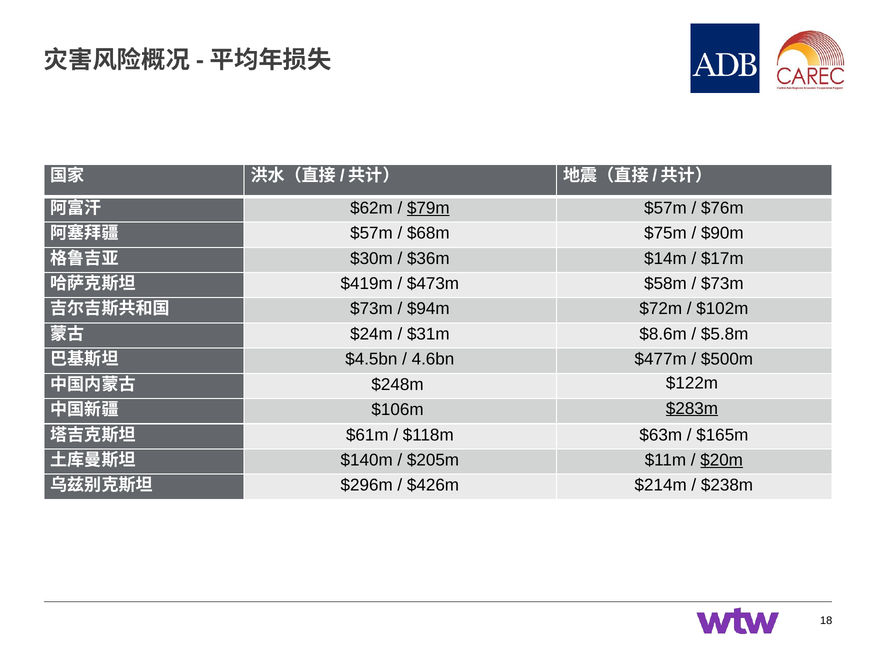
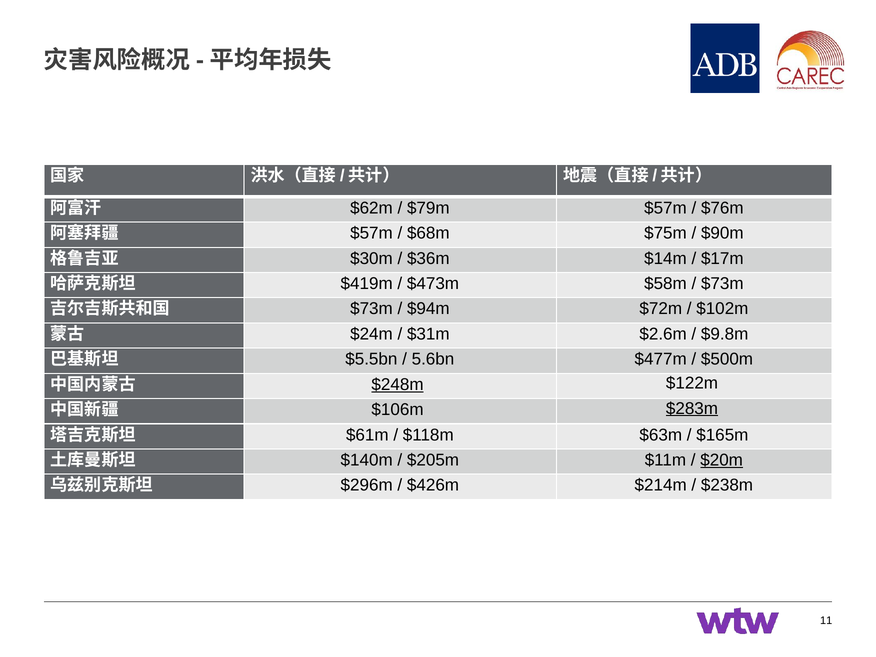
$79m underline: present -> none (428, 208)
$8.6m: $8.6m -> $2.6m (663, 334)
$5.8m: $5.8m -> $9.8m (725, 334)
$4.5bn: $4.5bn -> $5.5bn (371, 359)
4.6bn: 4.6bn -> 5.6bn (433, 359)
$248m underline: none -> present (398, 385)
18: 18 -> 11 (826, 620)
